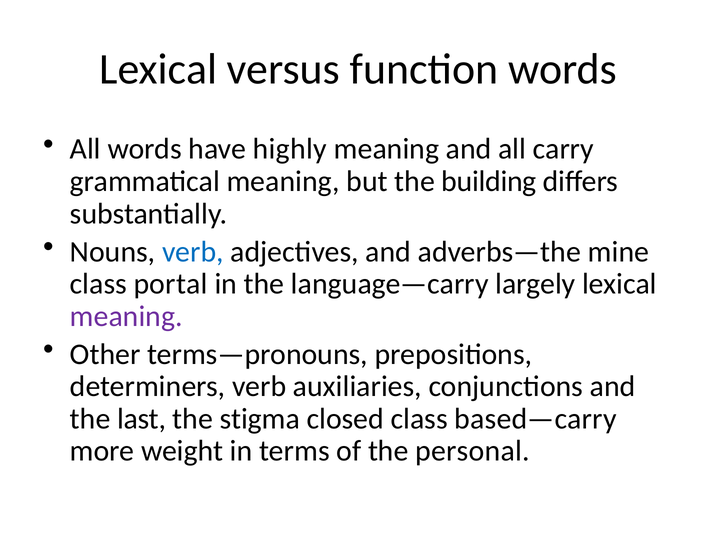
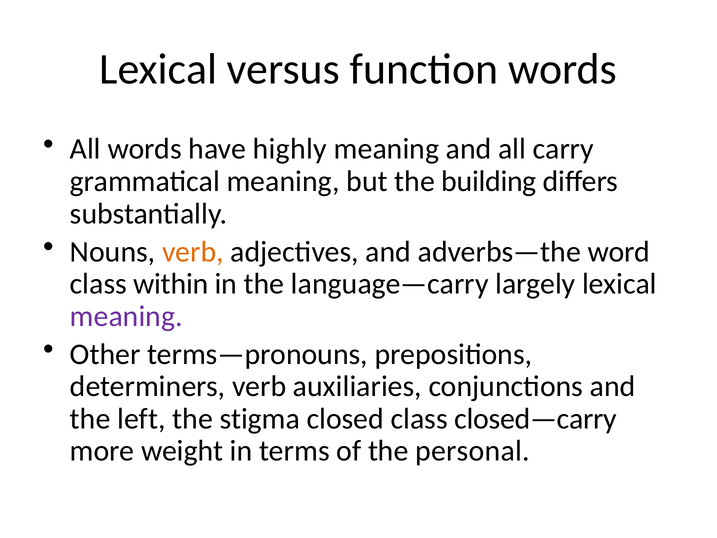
verb colour: blue -> orange (193, 252)
mine: mine -> word (619, 252)
portal: portal -> within (171, 284)
last: last -> left (141, 419)
based—carry: based—carry -> closed—carry (536, 419)
